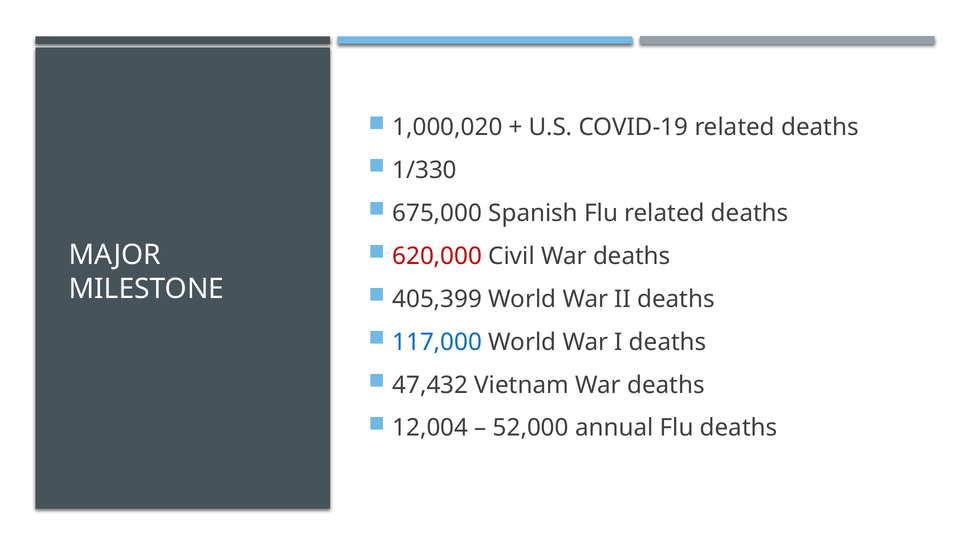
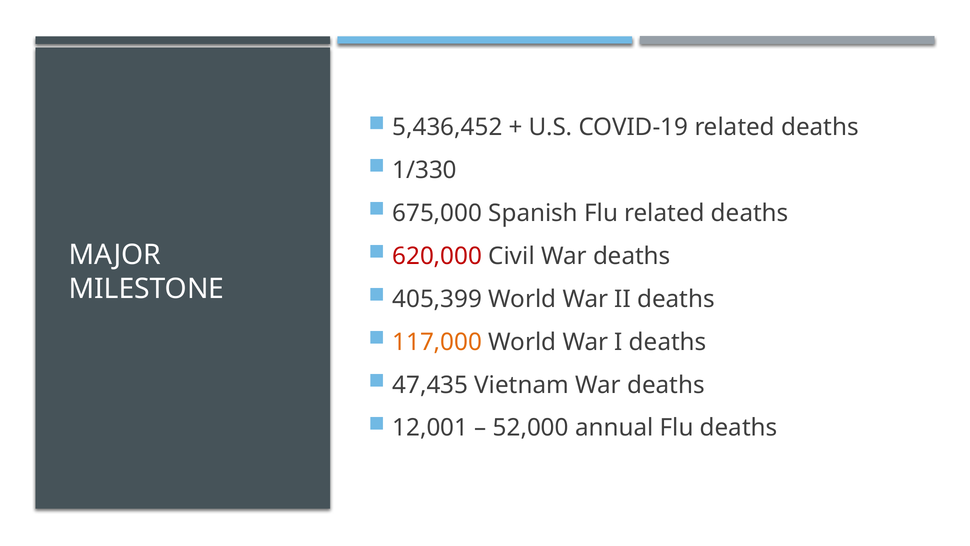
1,000,020: 1,000,020 -> 5,436,452 (447, 127)
117,000 colour: blue -> orange (437, 342)
47,432: 47,432 -> 47,435 (430, 385)
12,004: 12,004 -> 12,001 (430, 428)
